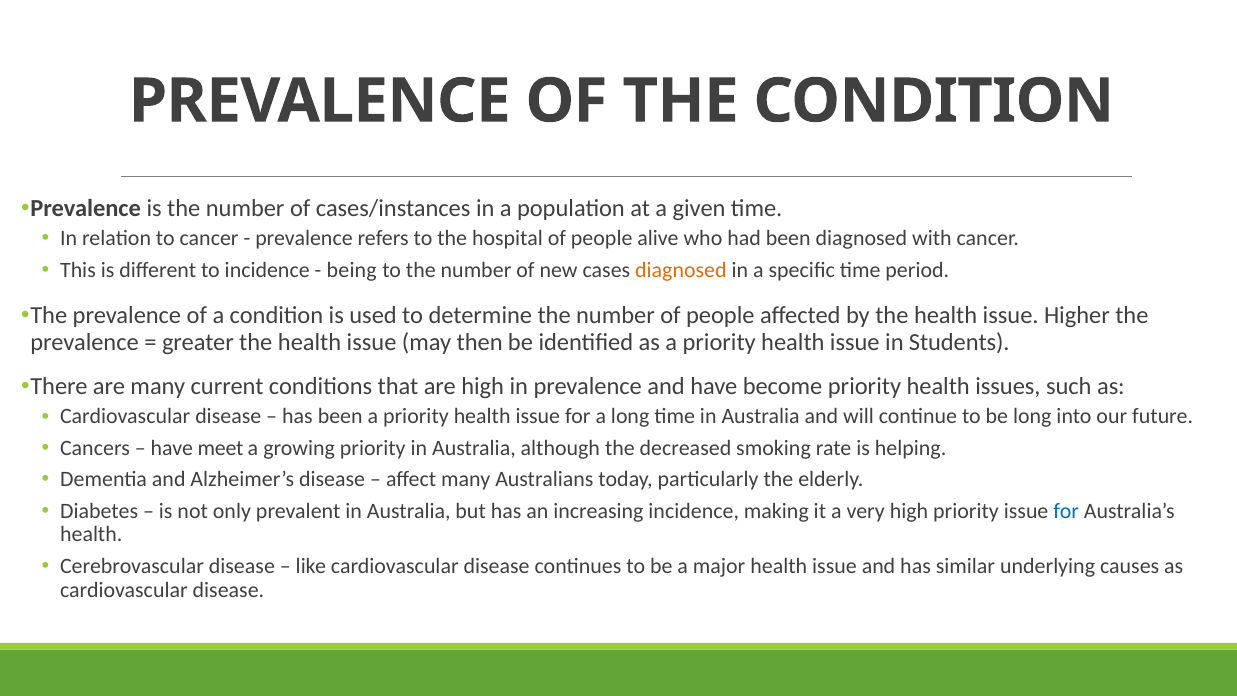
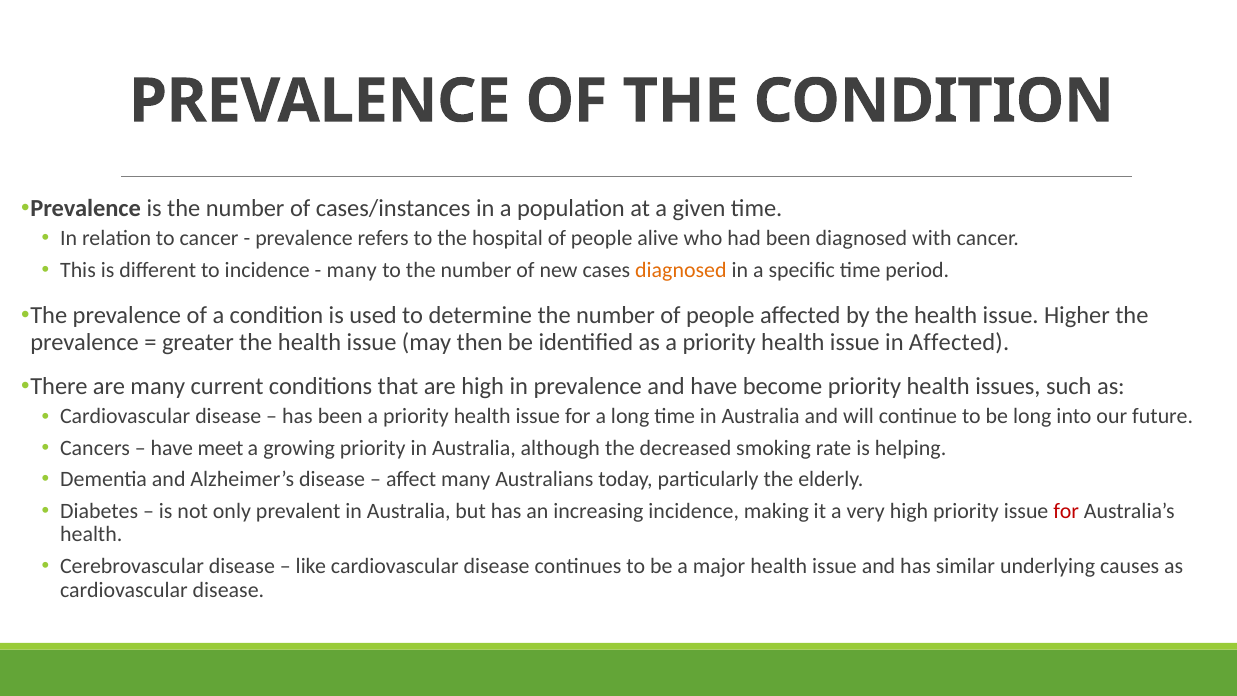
being: being -> many (352, 270)
in Students: Students -> Affected (959, 342)
for colour: blue -> red (1066, 511)
